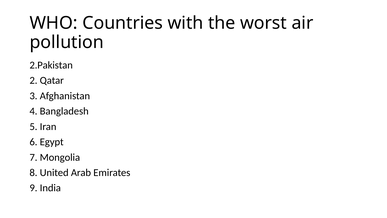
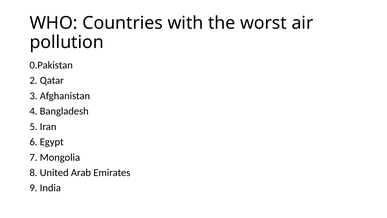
2.Pakistan: 2.Pakistan -> 0.Pakistan (51, 65)
